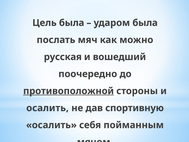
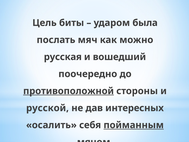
Цель была: была -> биты (72, 23)
осалить: осалить -> русской (47, 108)
спортивную: спортивную -> интересных (135, 108)
пойманным underline: none -> present (134, 125)
